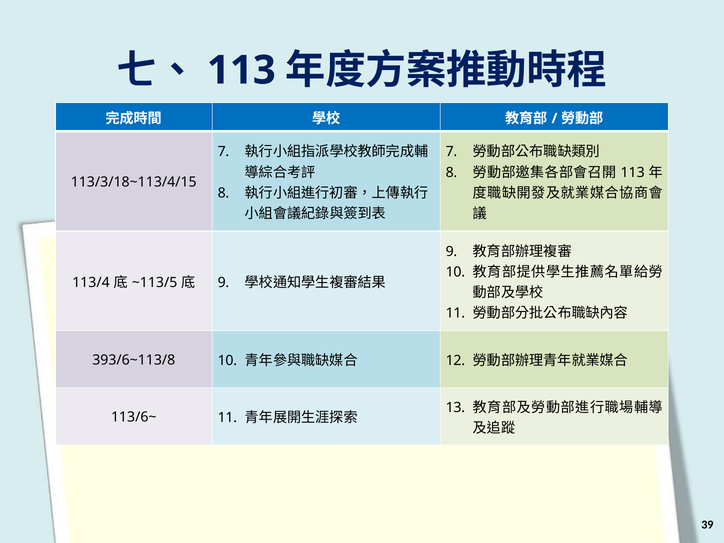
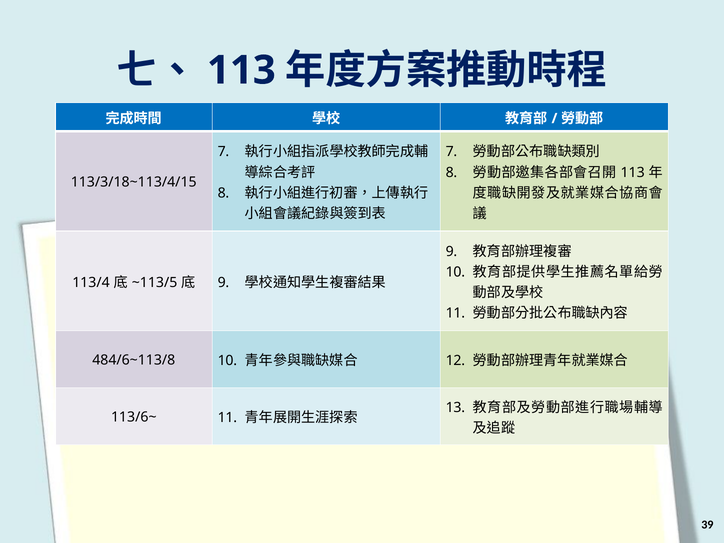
393/6~113/8: 393/6~113/8 -> 484/6~113/8 (134, 360)
